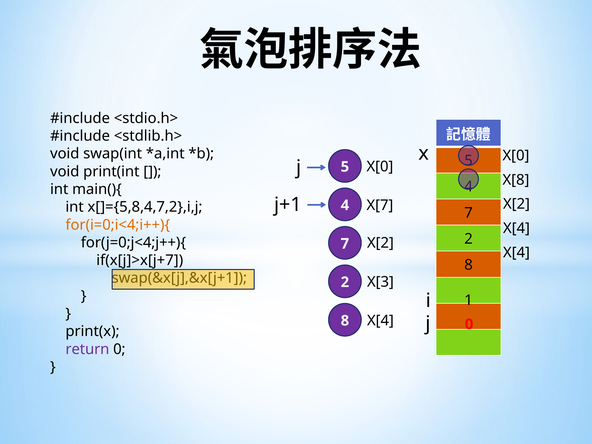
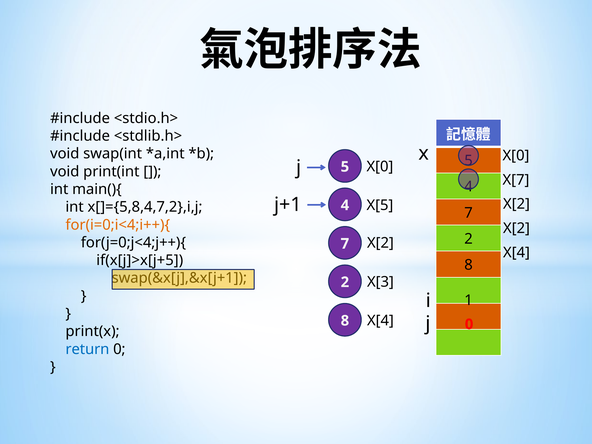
X[8: X[8 -> X[7 (516, 180)
X[7: X[7 -> X[5 (380, 205)
X[4: X[4 -> X[2 (517, 228)
if(x[j]>x[j+7: if(x[j]>x[j+7 -> if(x[j]>x[j+5 (140, 260)
return colour: purple -> blue (87, 349)
